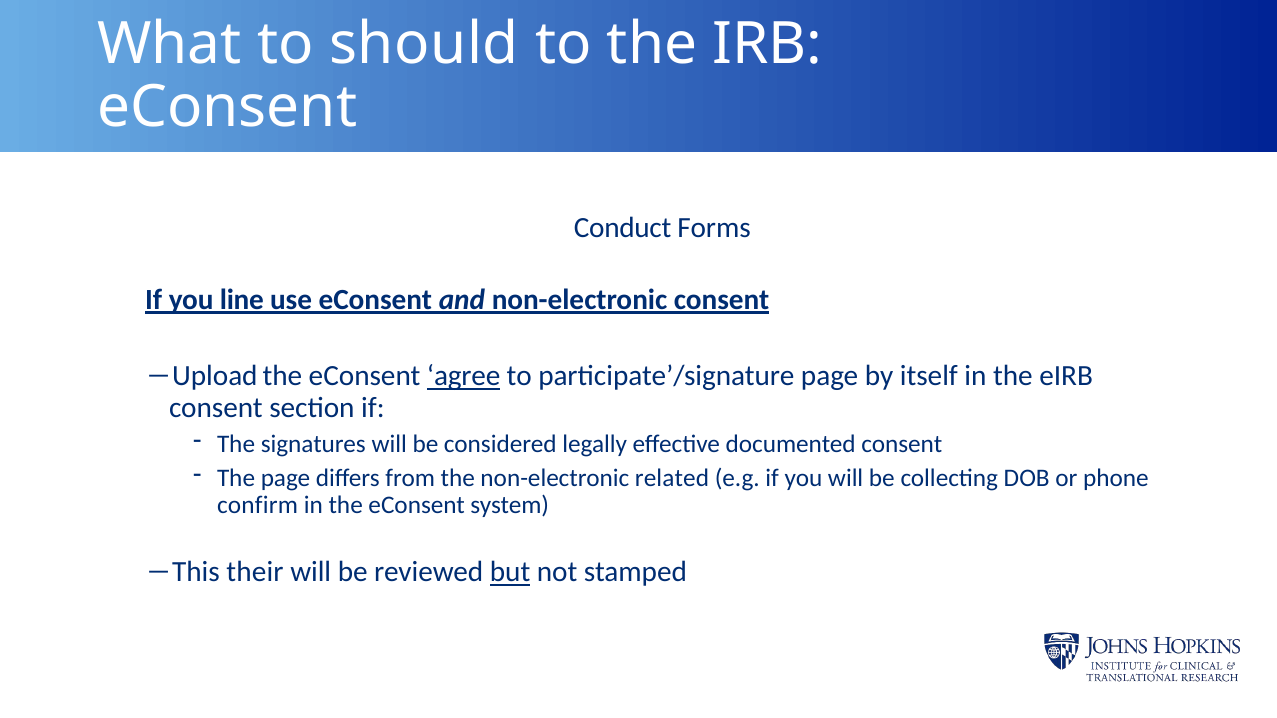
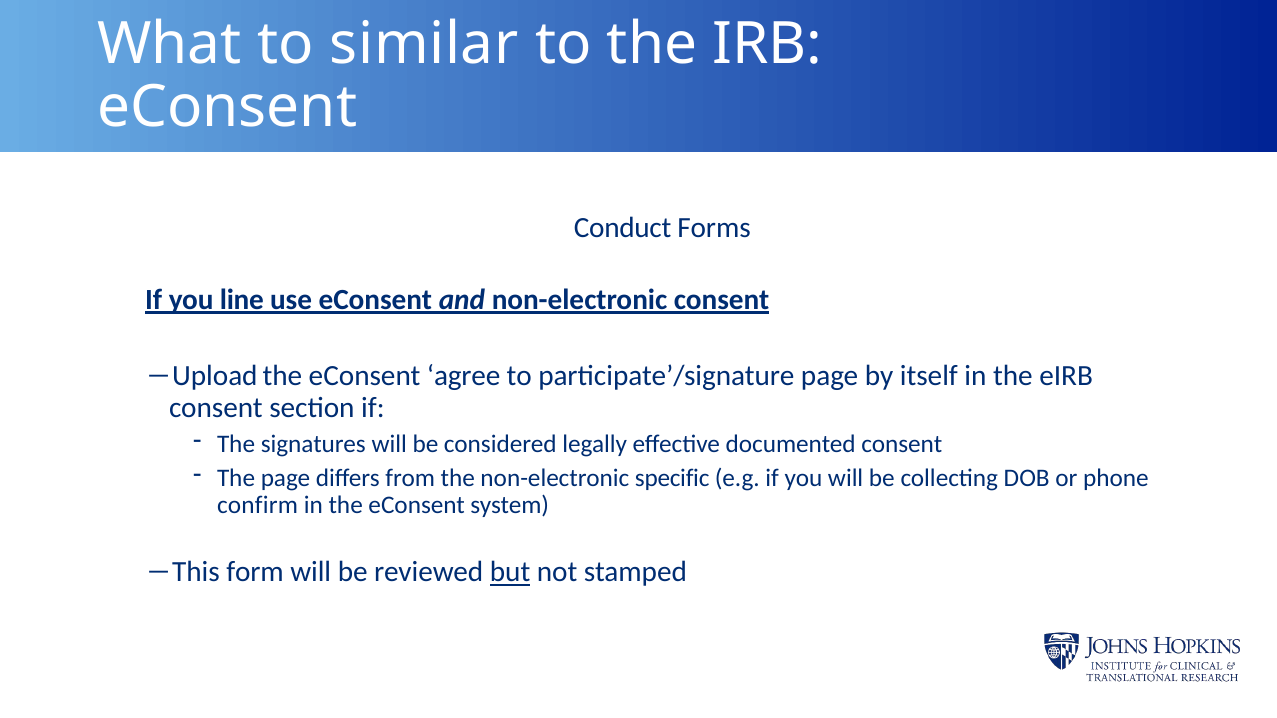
should: should -> similar (424, 44)
agree underline: present -> none (464, 376)
related: related -> specific (672, 478)
their: their -> form (255, 572)
